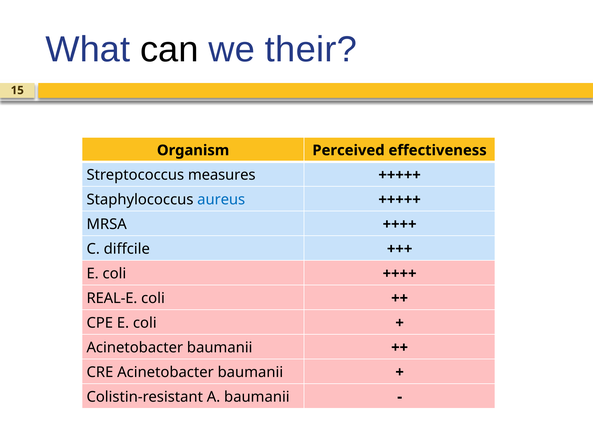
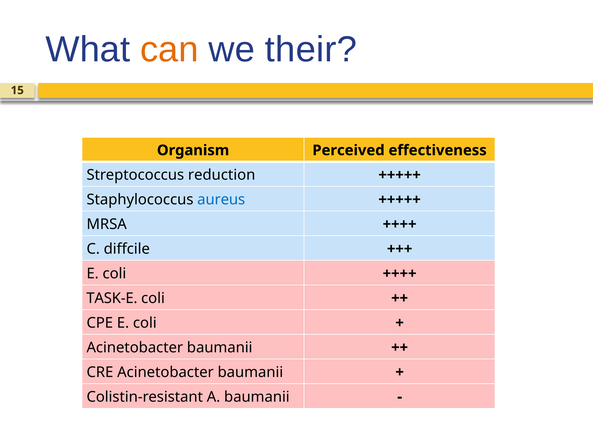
can colour: black -> orange (169, 49)
measures: measures -> reduction (222, 175)
REAL-E: REAL-E -> TASK-E (112, 298)
